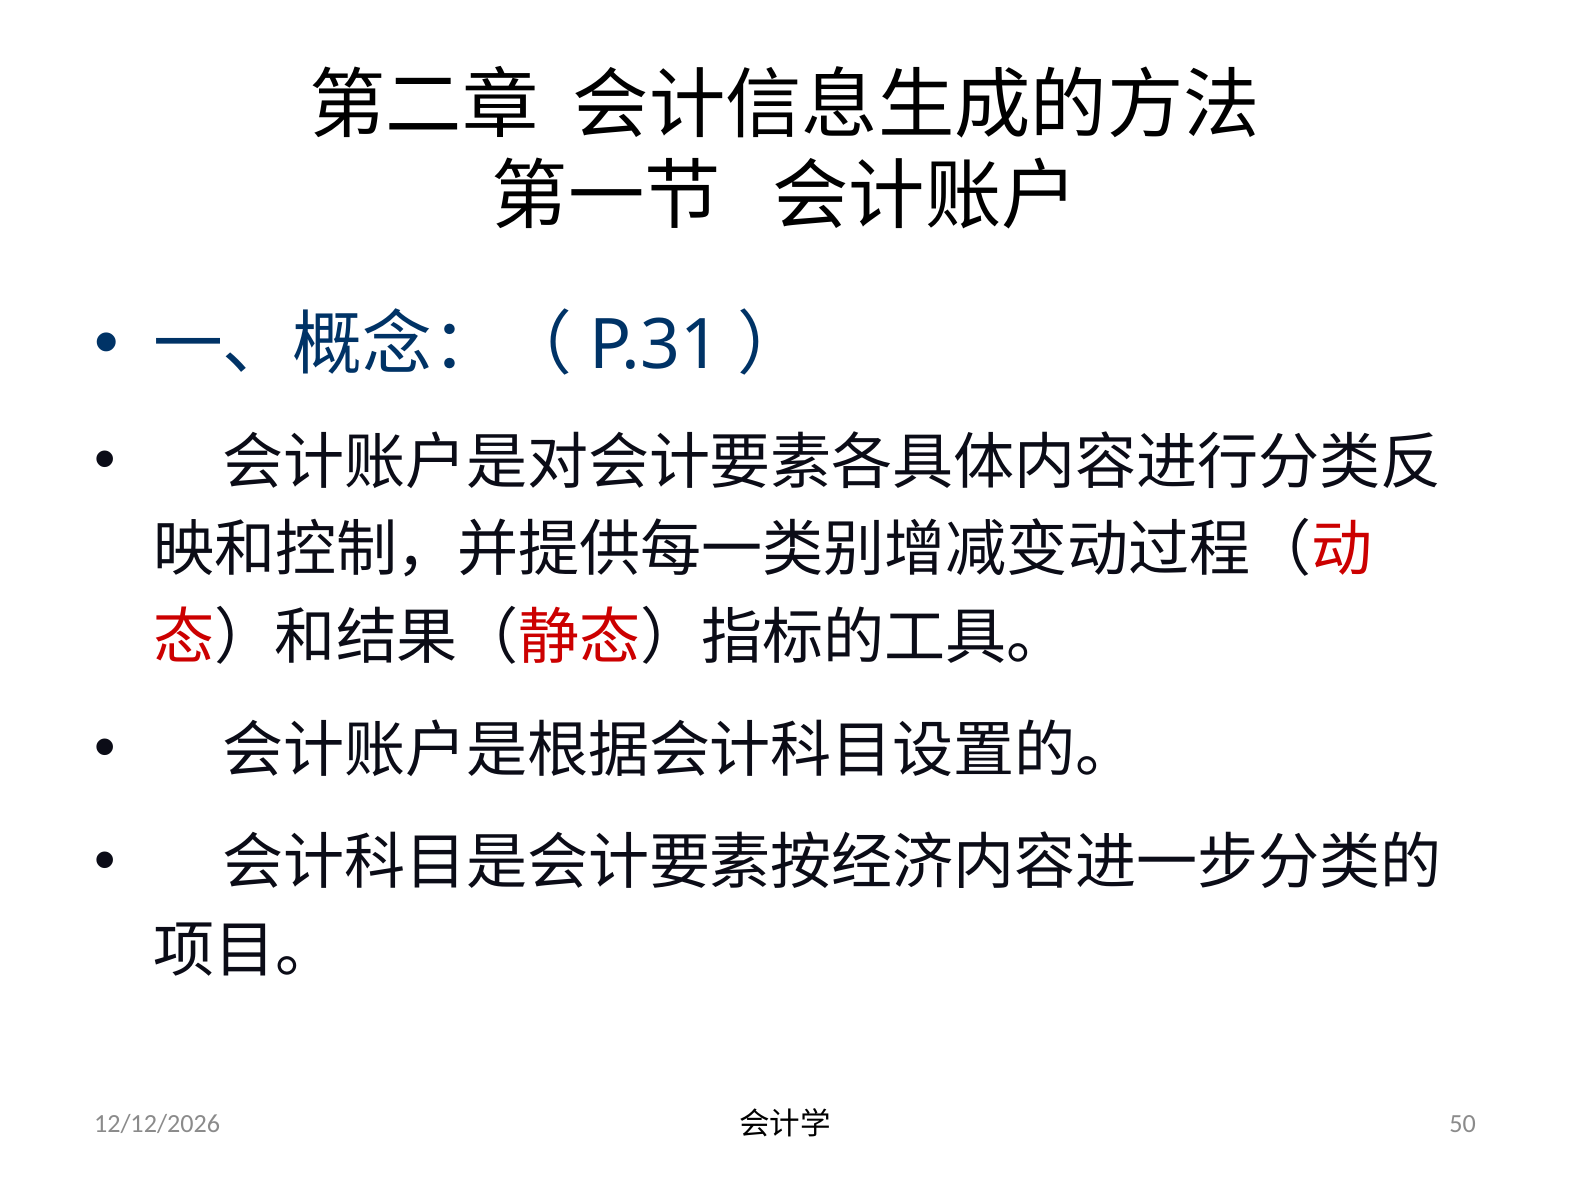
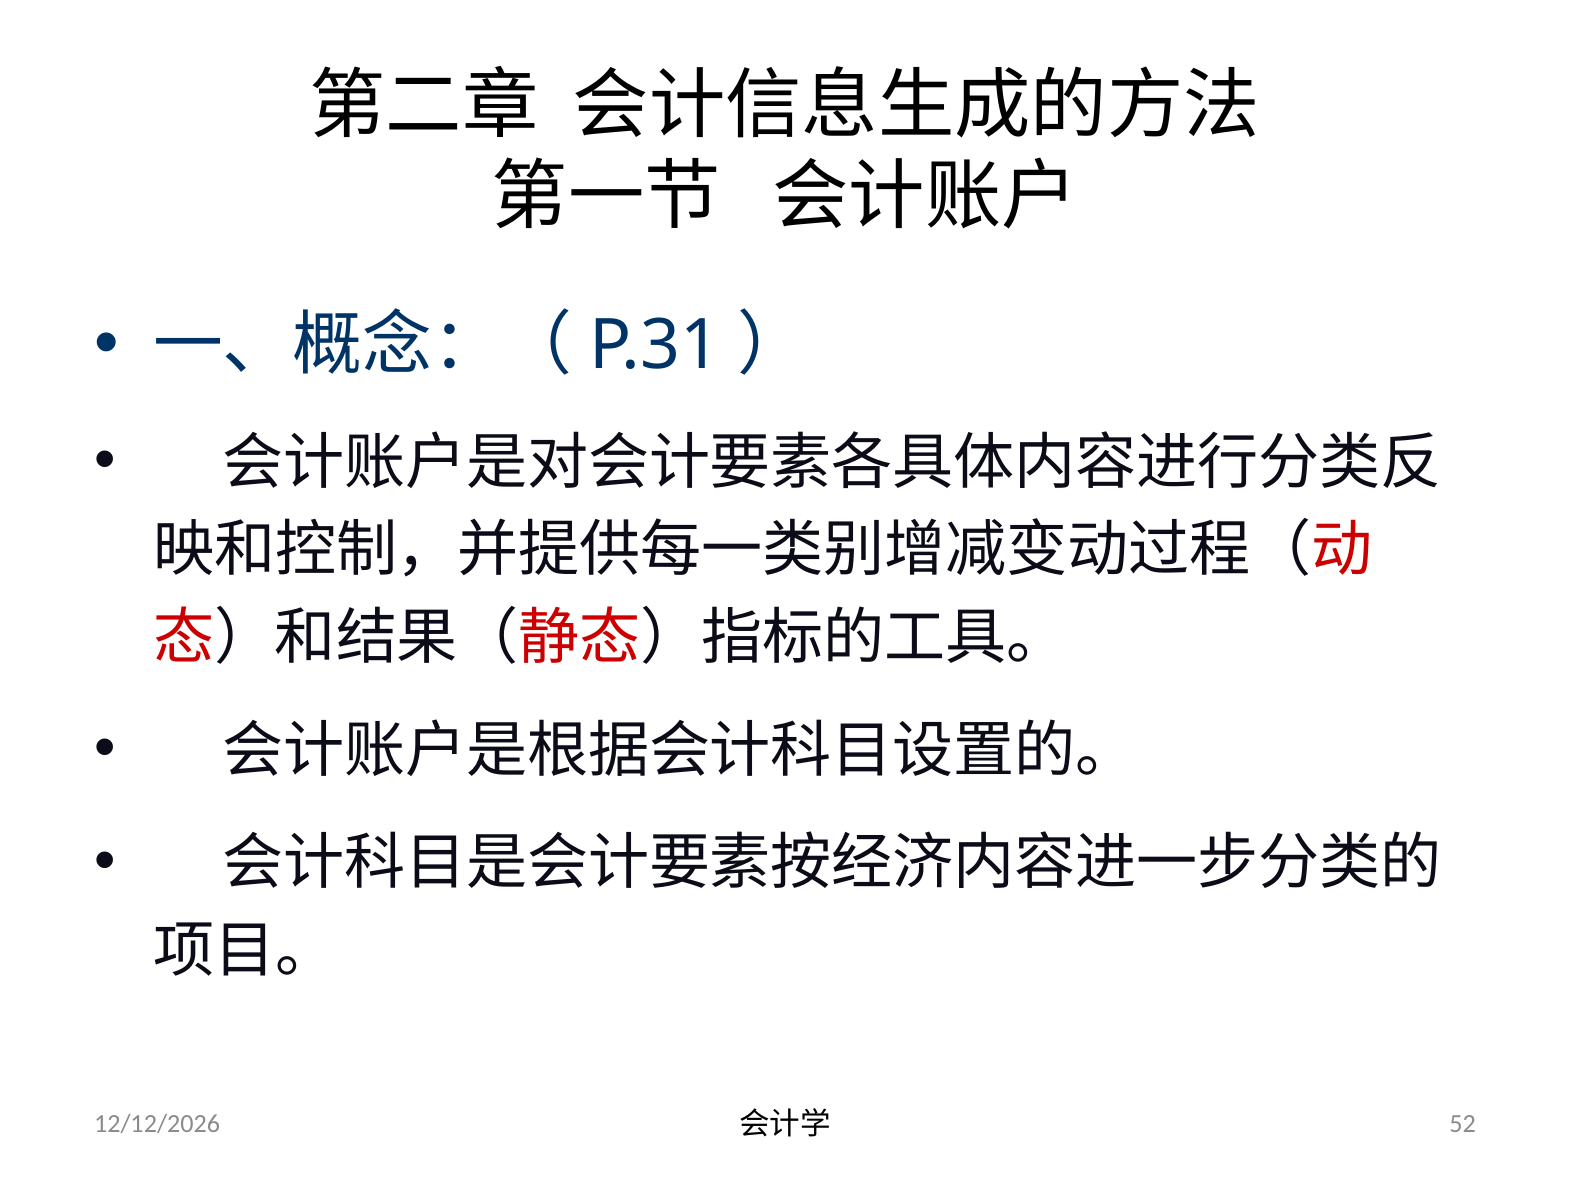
50: 50 -> 52 (1463, 1124)
